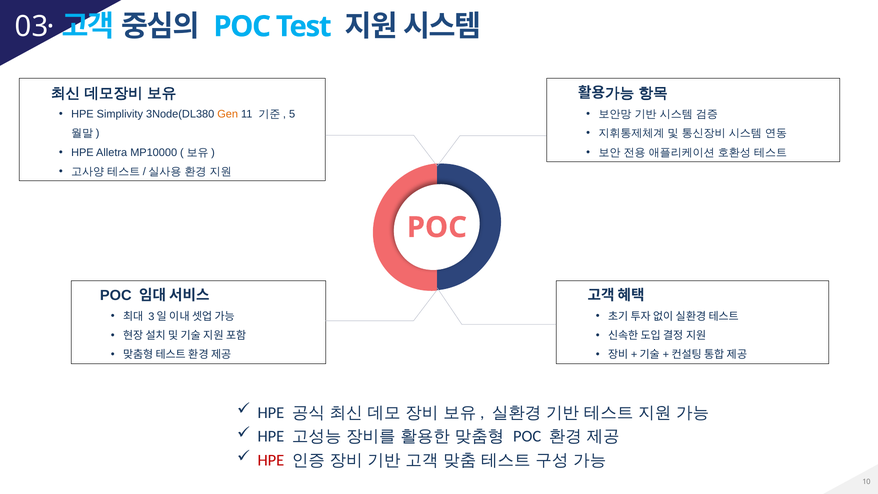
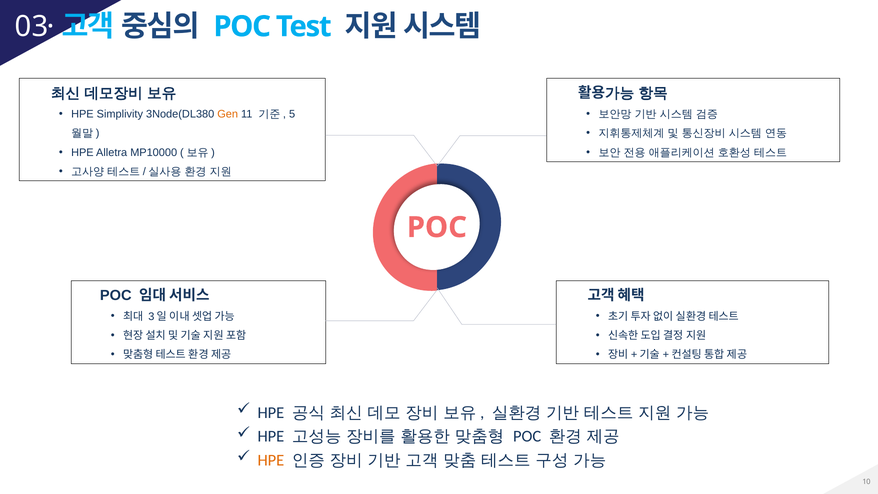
HPE colour: red -> orange (271, 460)
